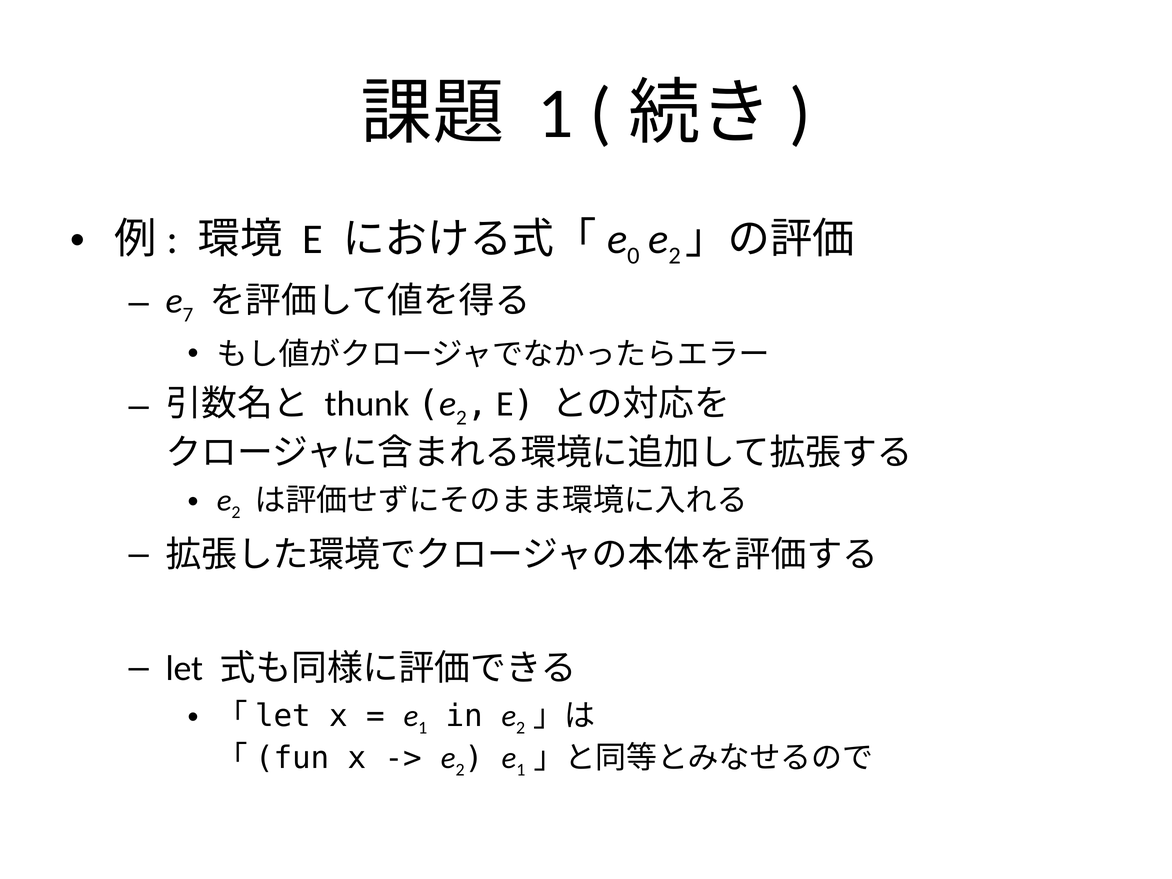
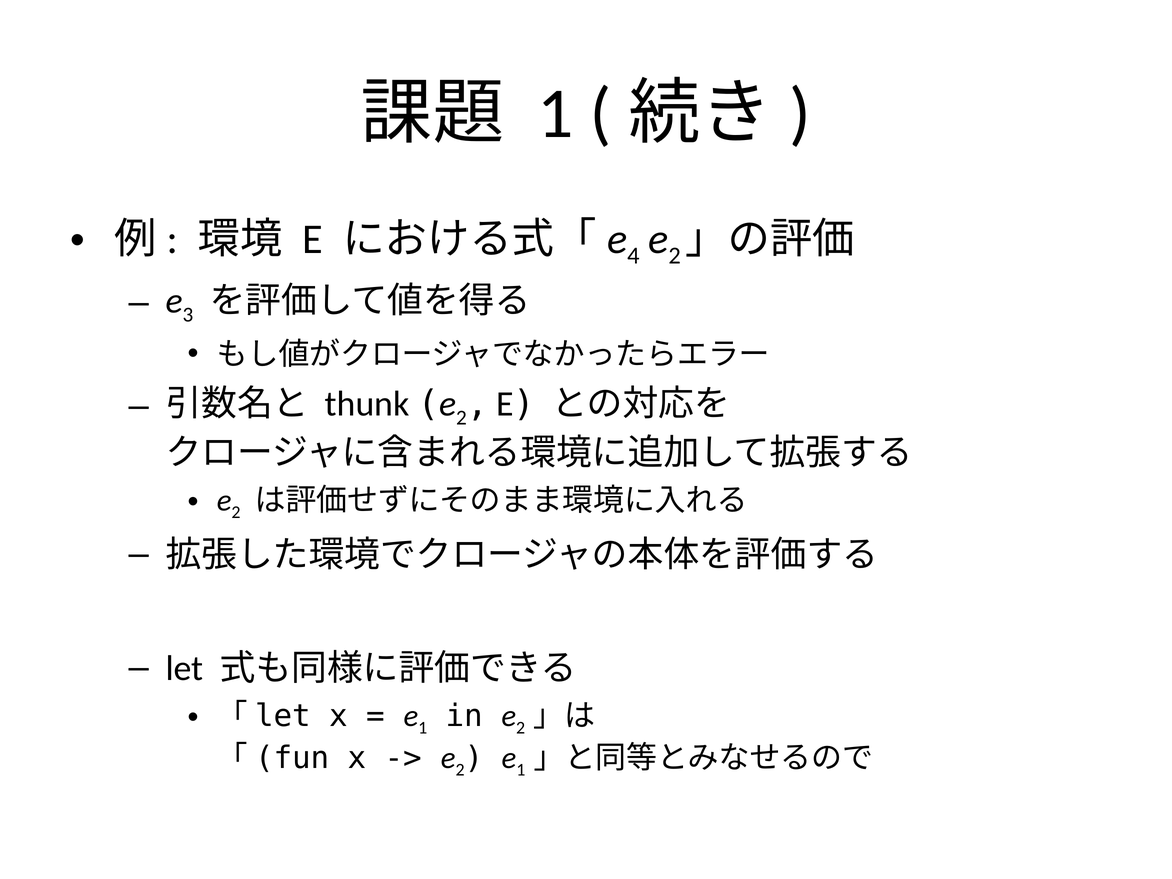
0: 0 -> 4 (633, 256)
7: 7 -> 3 (188, 315)
